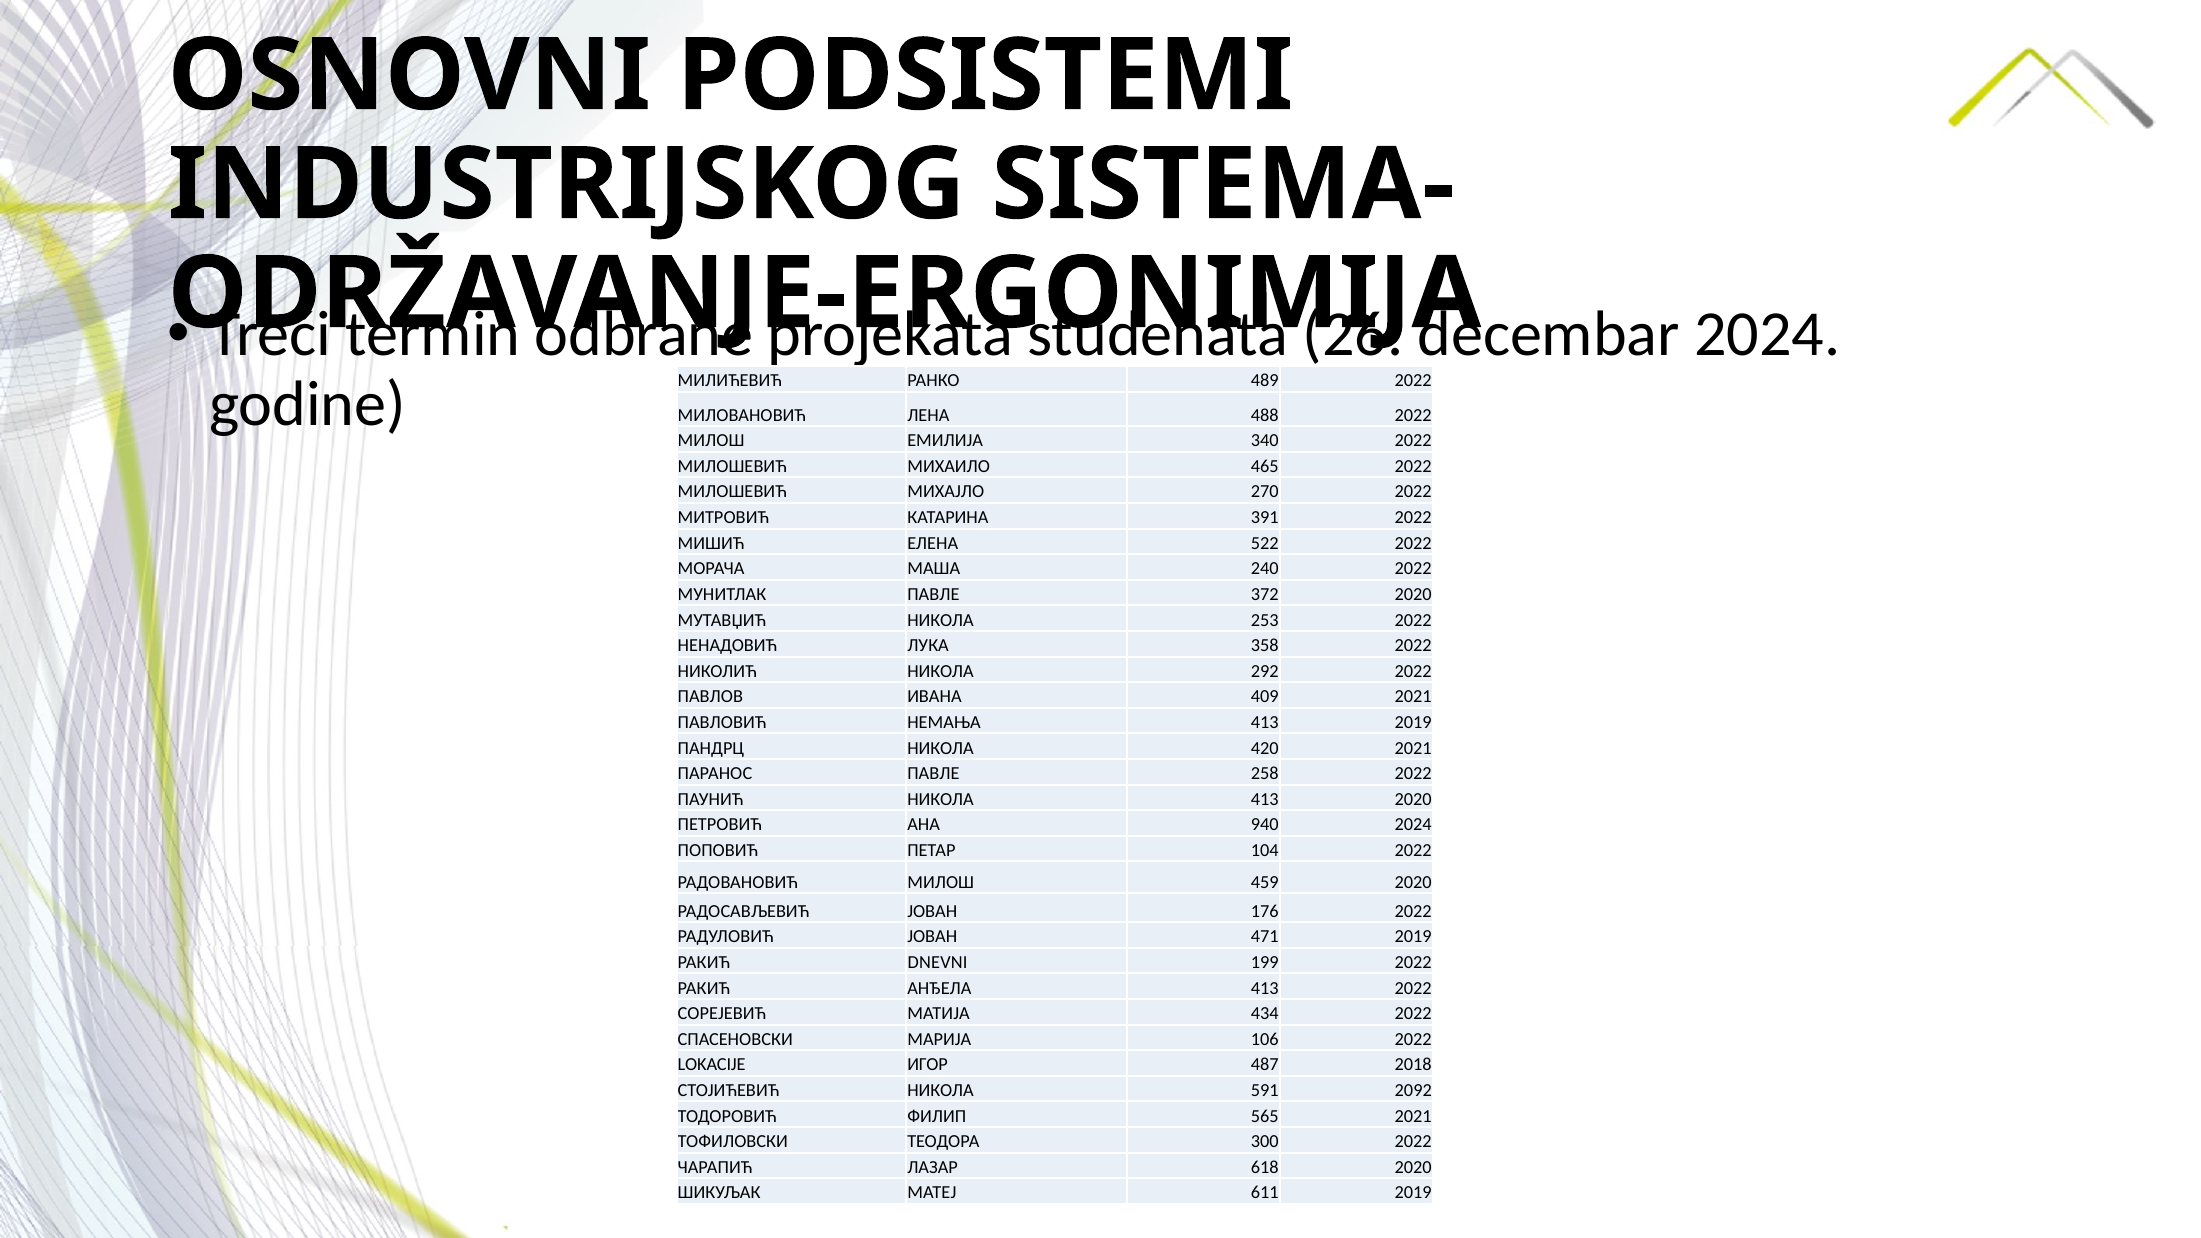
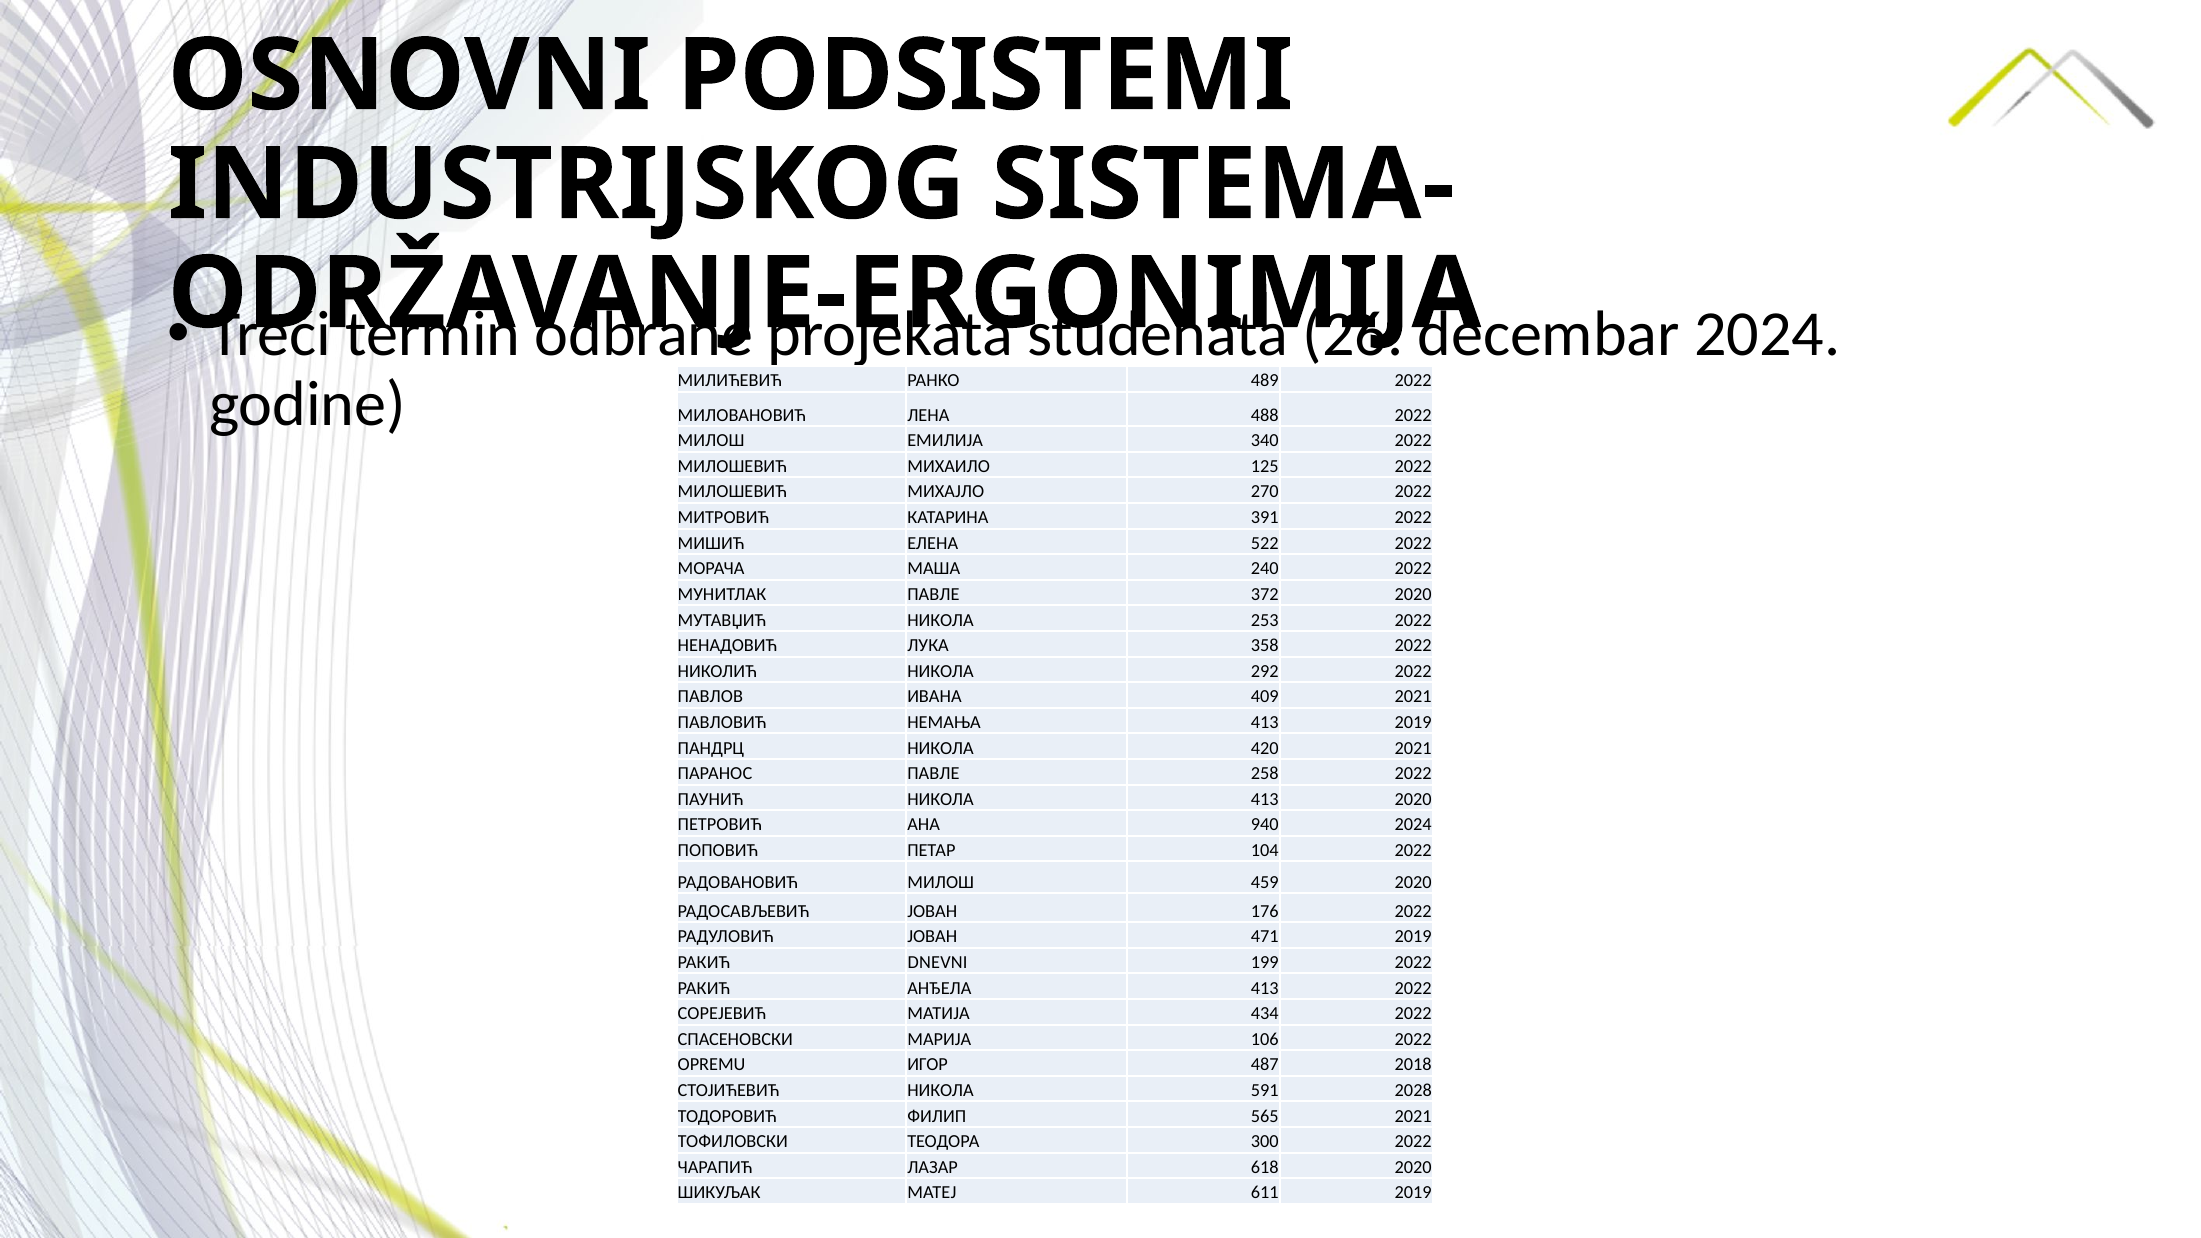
465: 465 -> 125 (1265, 466)
LOKACIJE: LOKACIJE -> OPREMU (712, 1065)
2092: 2092 -> 2028 (1413, 1090)
